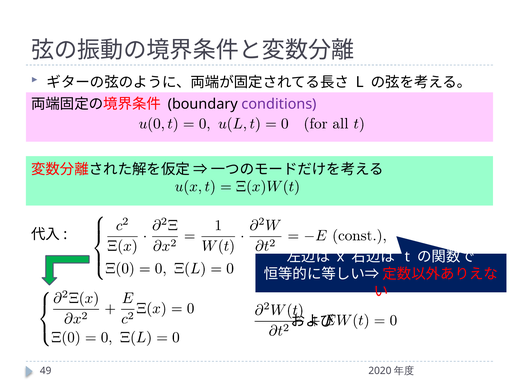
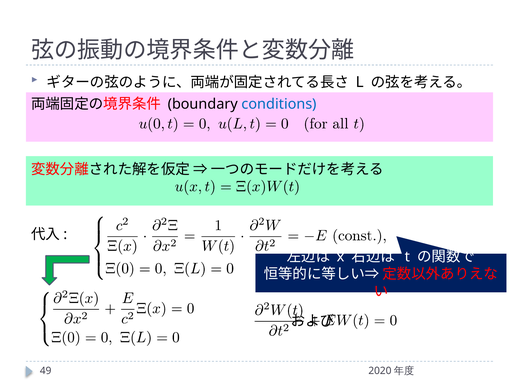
conditions colour: purple -> blue (279, 104)
